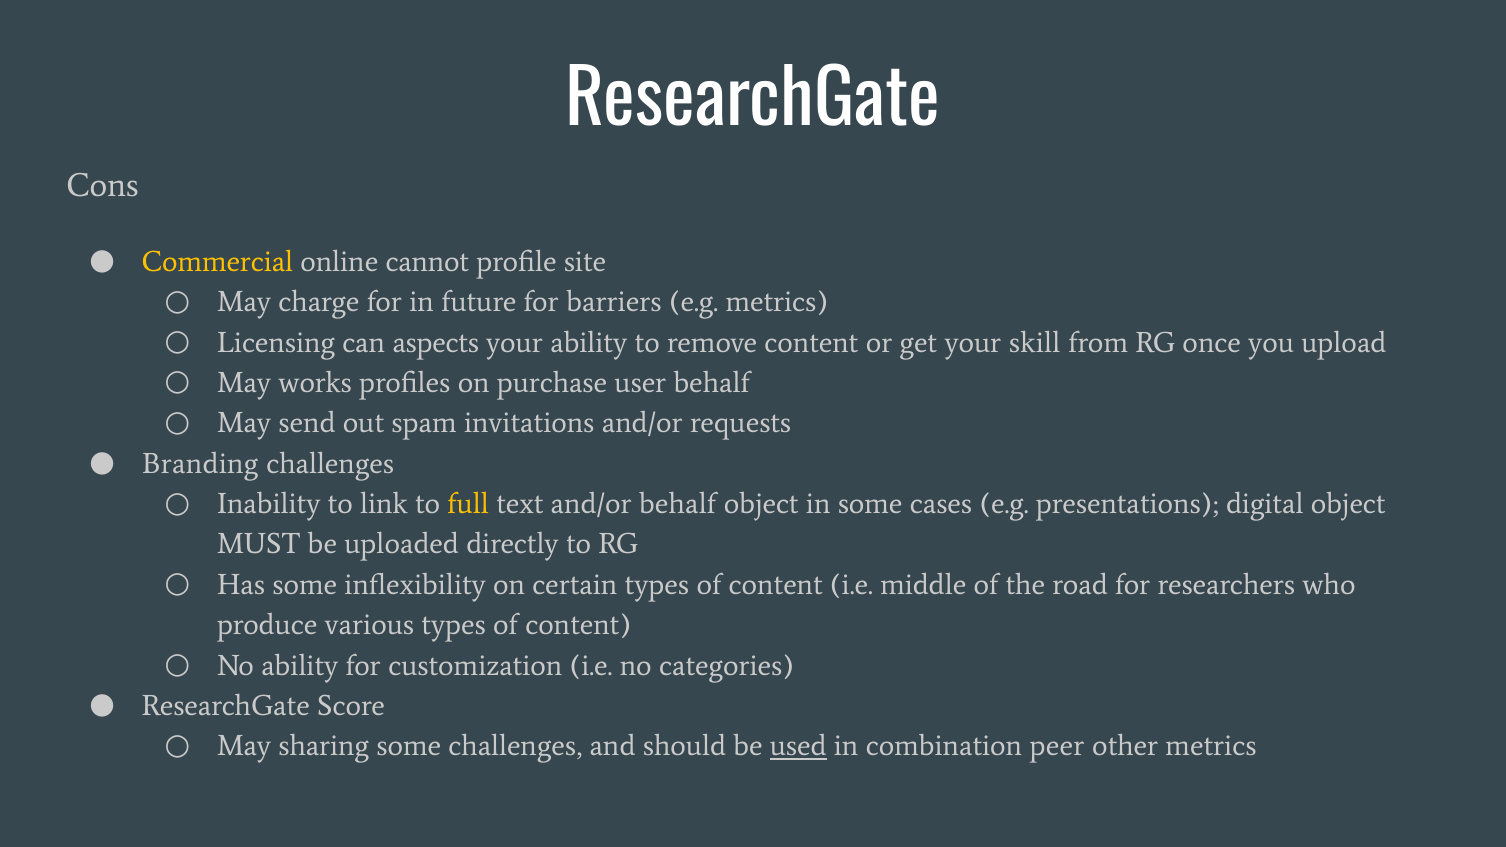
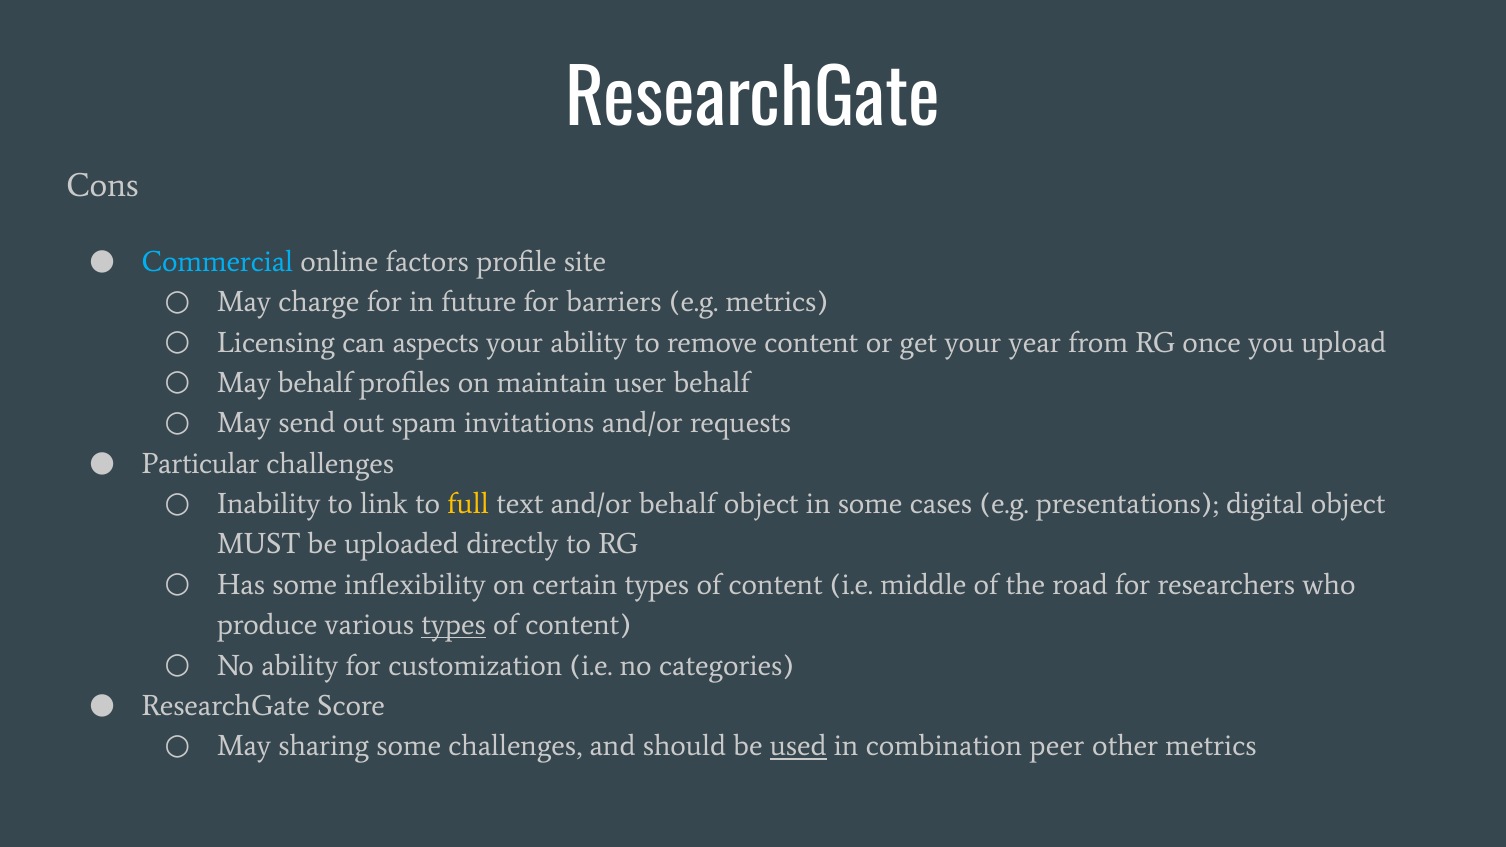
Commercial colour: yellow -> light blue (217, 262)
cannot: cannot -> factors (427, 262)
skill: skill -> year (1035, 342)
May works: works -> behalf (315, 383)
purchase: purchase -> maintain (552, 383)
Branding: Branding -> Particular (201, 464)
types underline: none -> present (454, 625)
